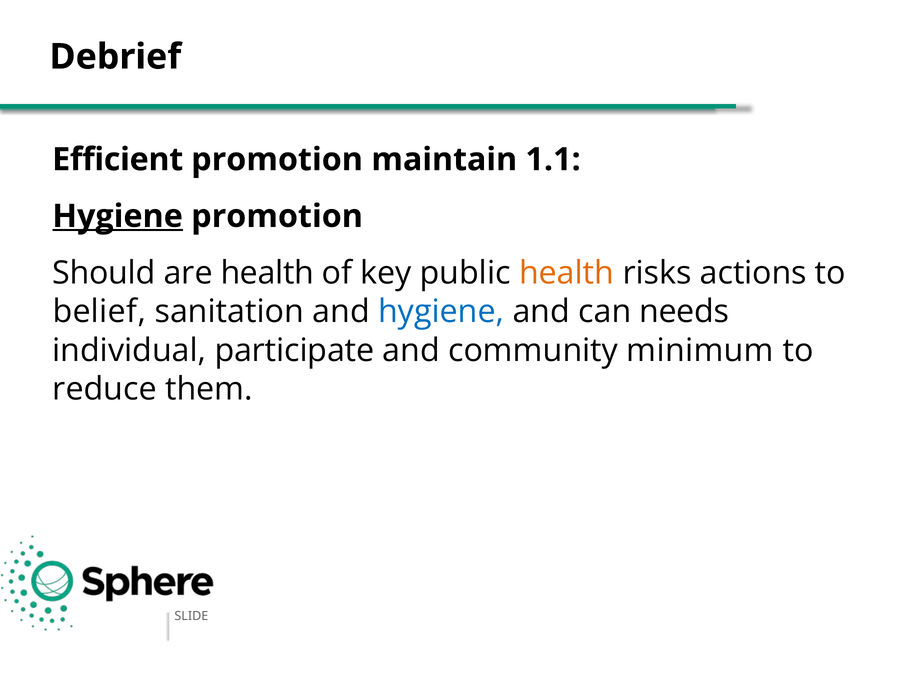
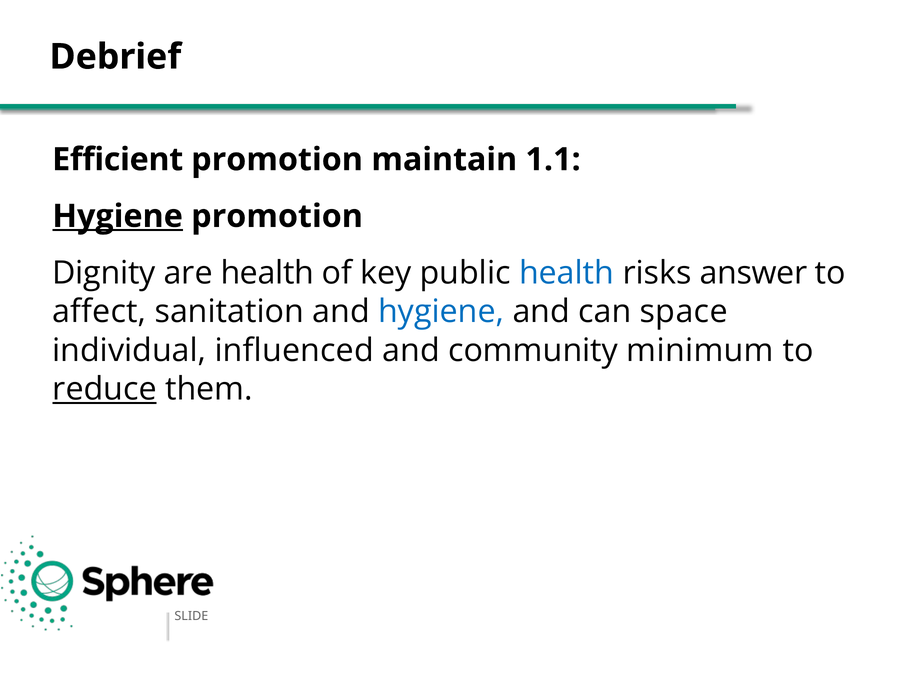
Should: Should -> Dignity (104, 273)
health colour: orange -> blue (567, 273)
actions: actions -> answer (753, 273)
belief: belief -> affect (99, 312)
needs: needs -> space (684, 312)
participate: participate -> influenced (294, 350)
reduce underline: none -> present (105, 389)
